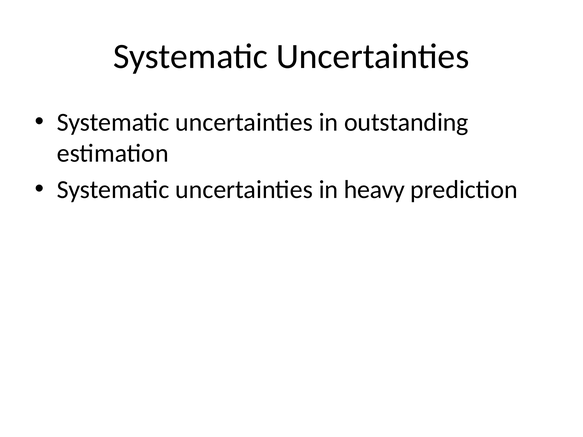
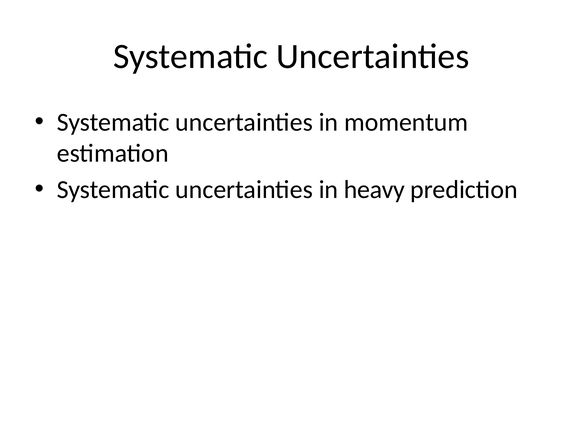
outstanding: outstanding -> momentum (406, 122)
